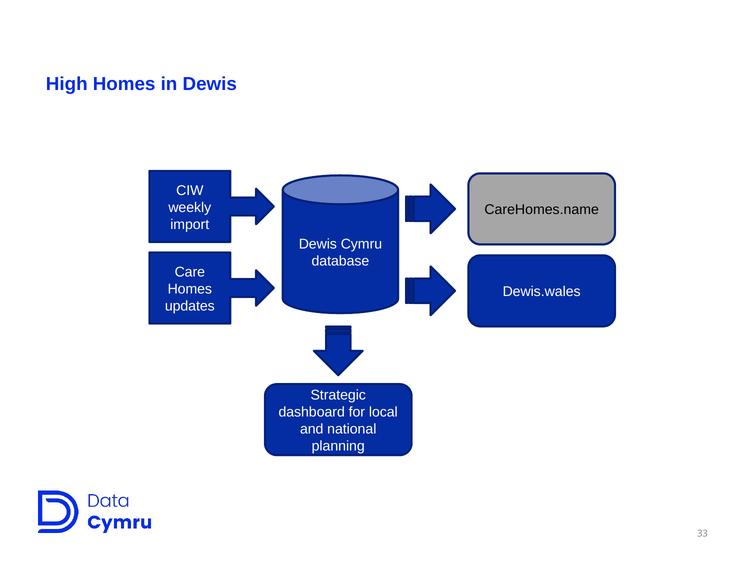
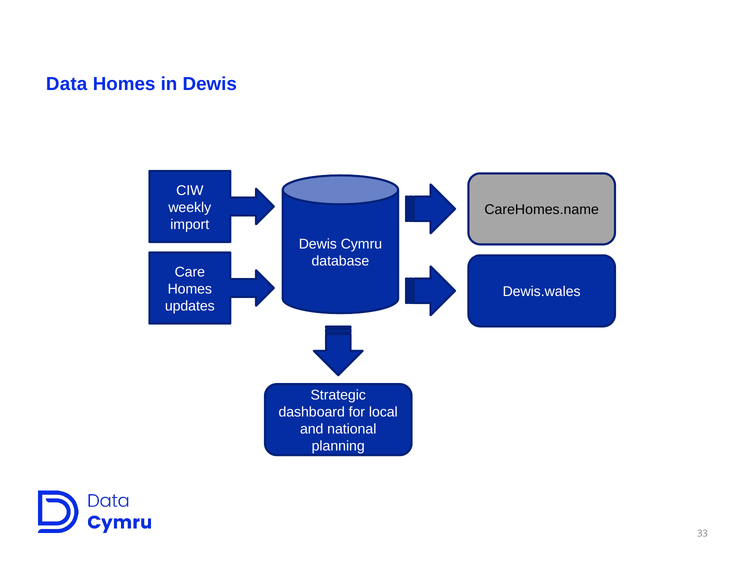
High: High -> Data (67, 84)
